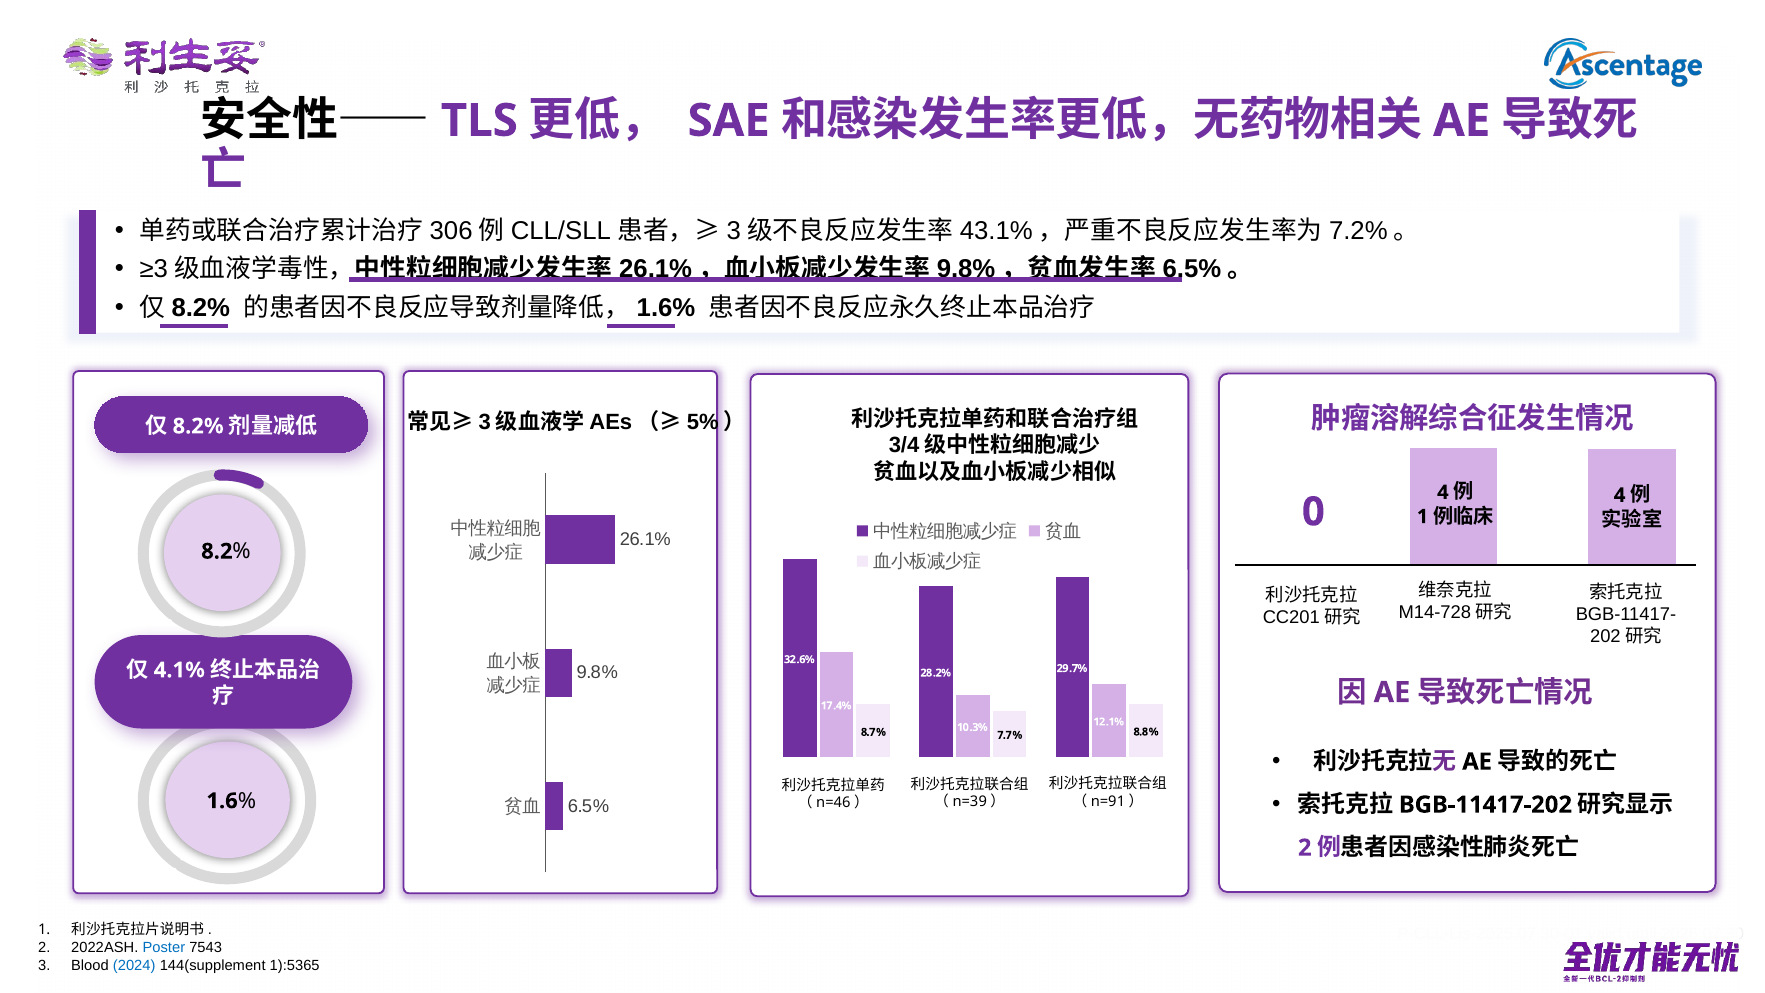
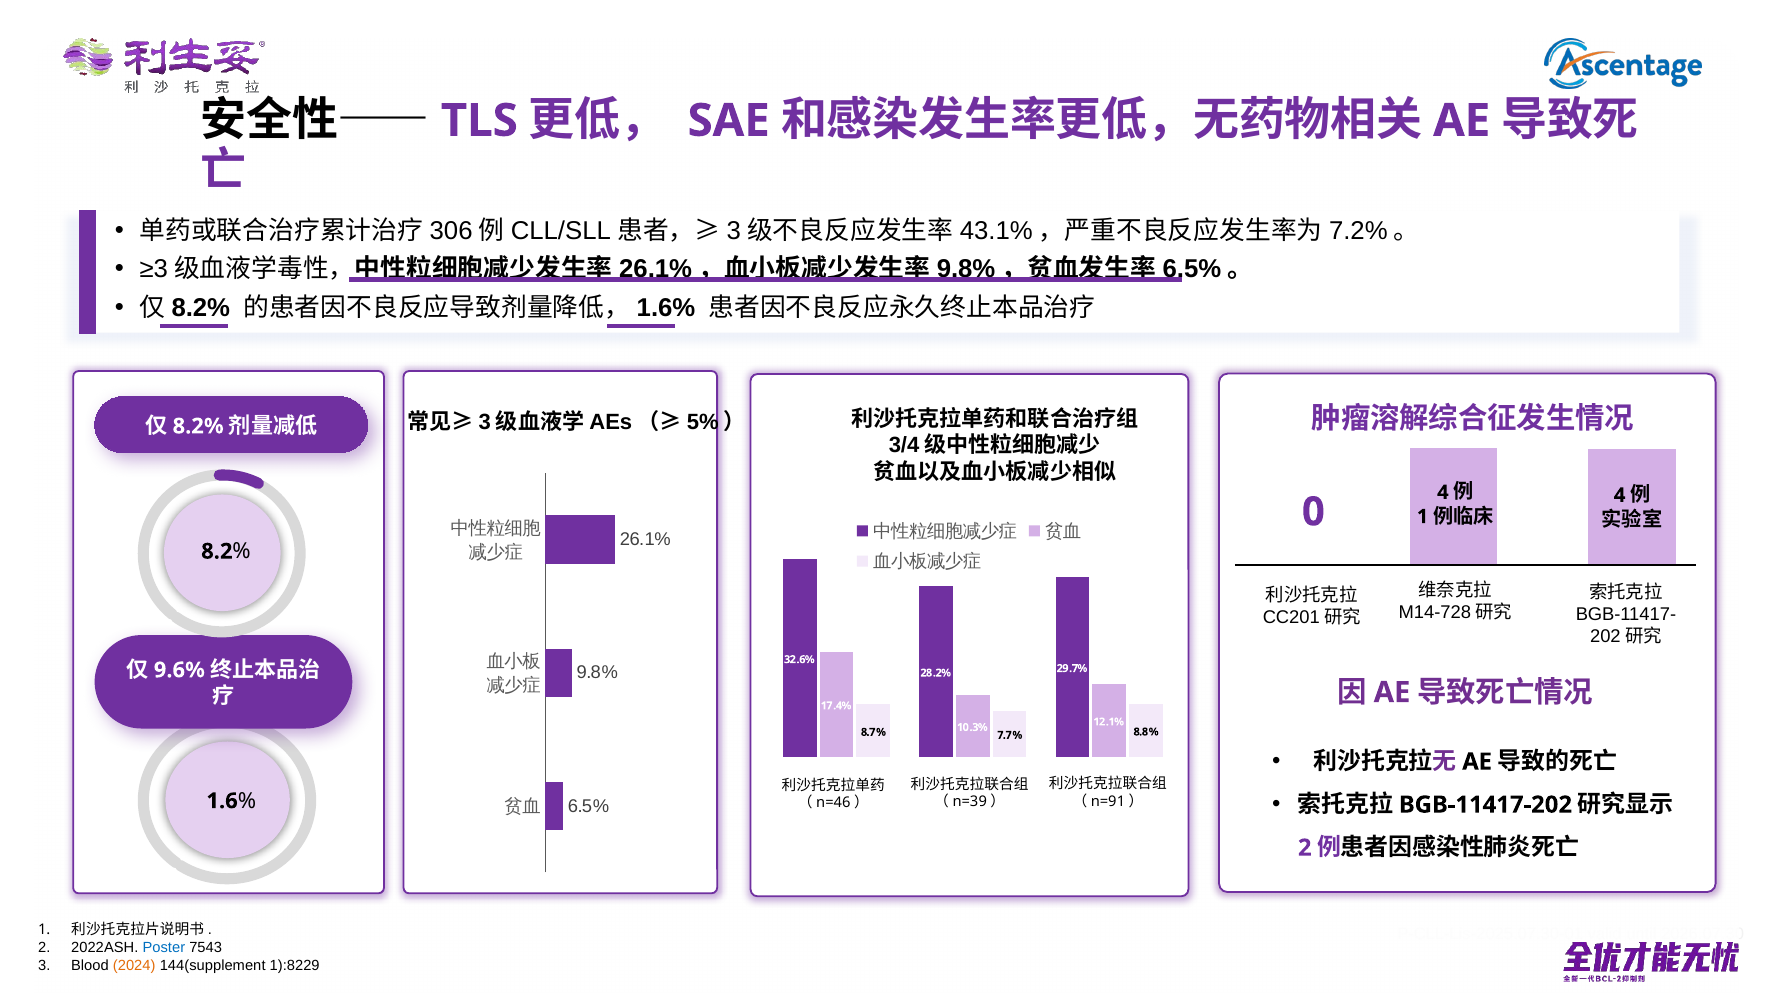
4.1%: 4.1% -> 9.6% (179, 670)
2024 colour: blue -> orange (134, 965)
1):5365: 1):5365 -> 1):8229 (295, 965)
